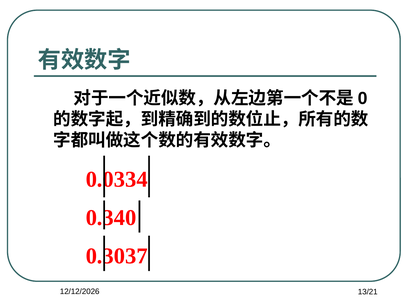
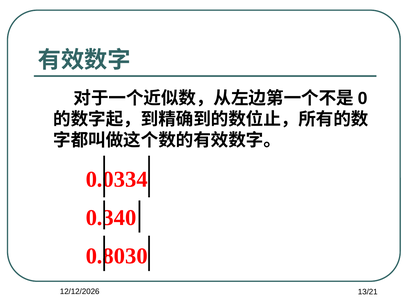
0.3037: 0.3037 -> 0.8030 (117, 256)
